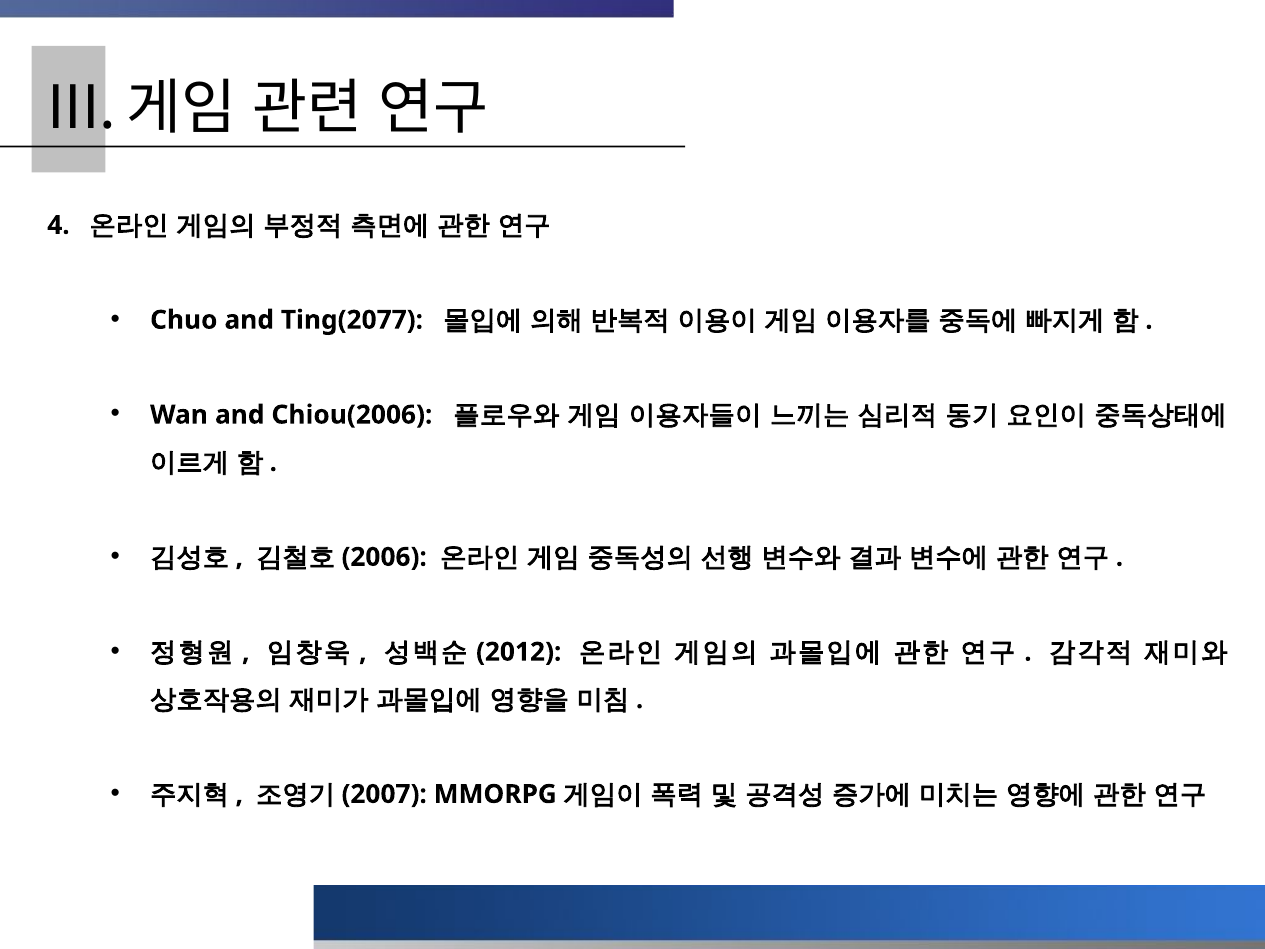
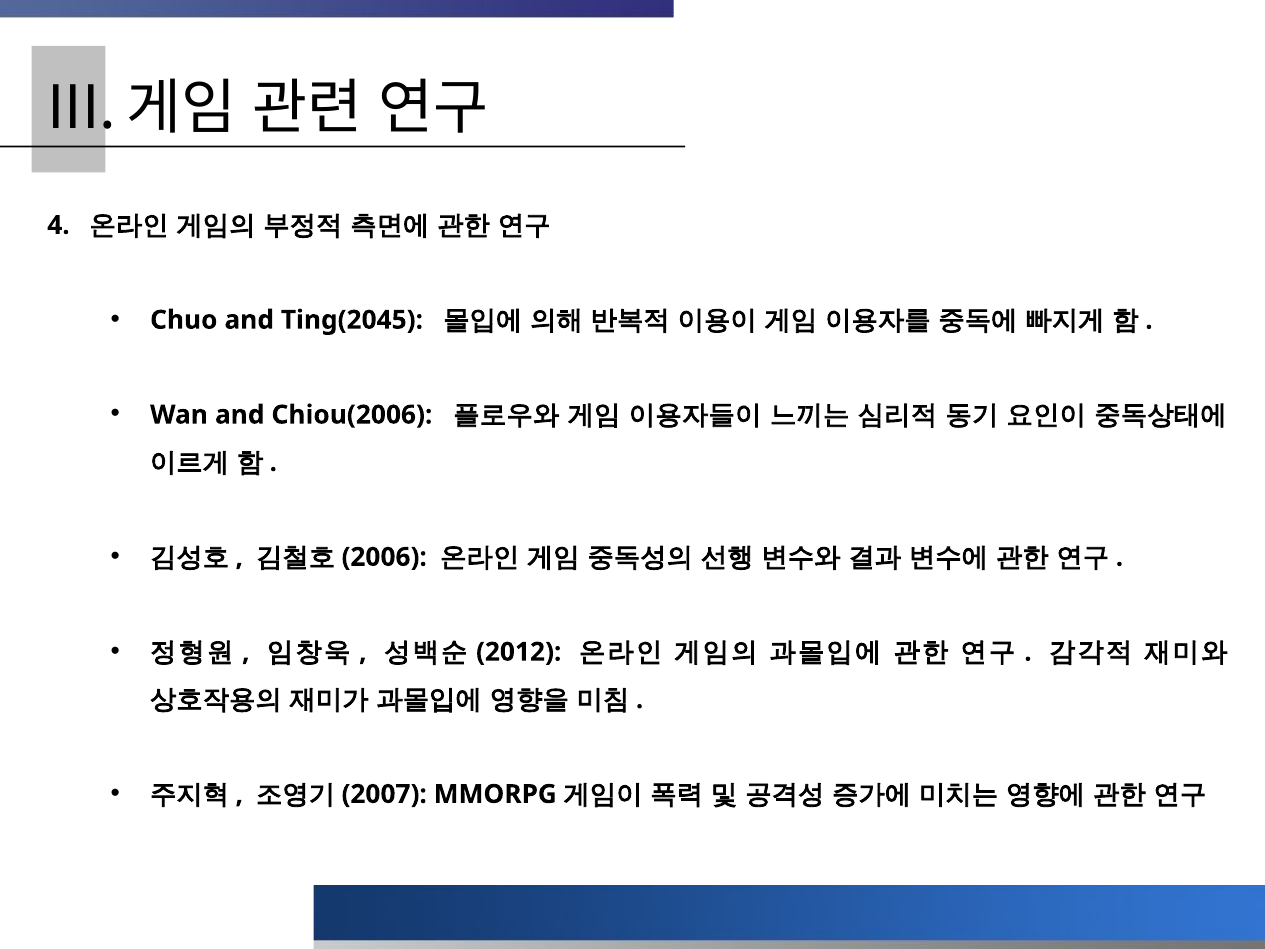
Ting(2077: Ting(2077 -> Ting(2045 (352, 320)
